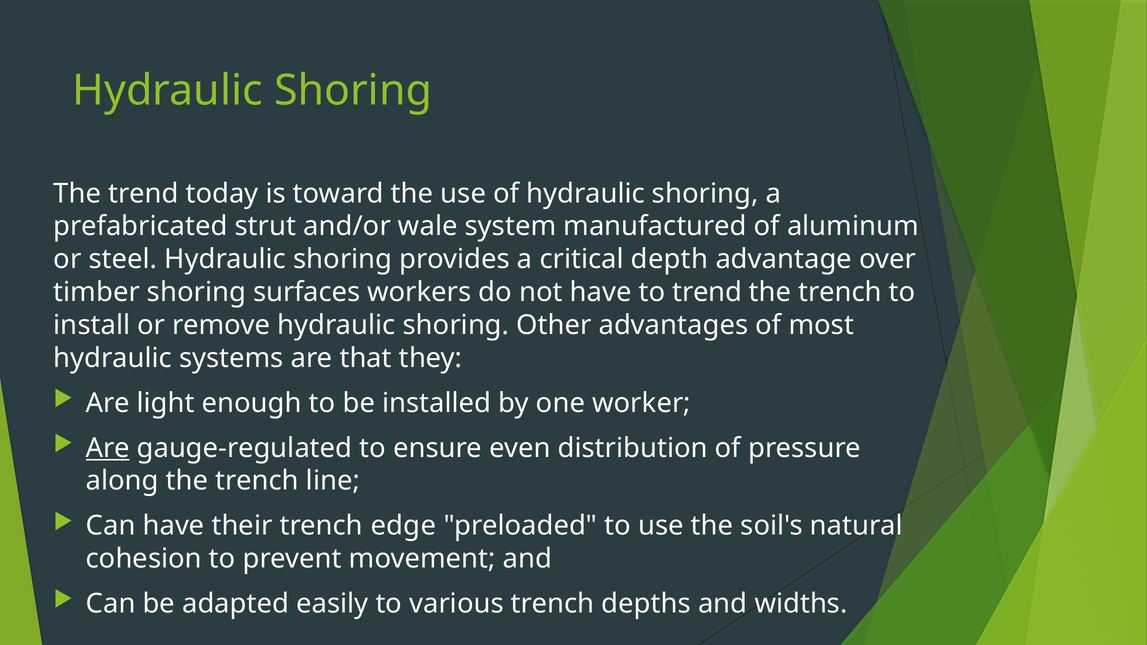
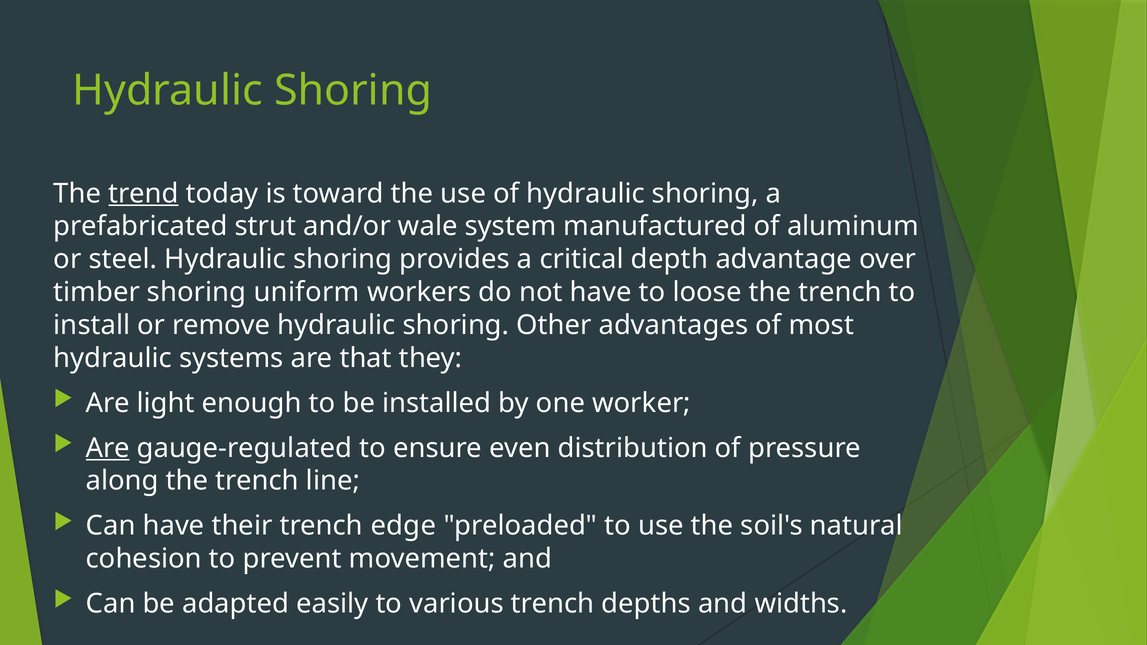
trend underline: none -> present (143, 193)
surfaces: surfaces -> uniform (307, 292)
to trend: trend -> loose (707, 292)
